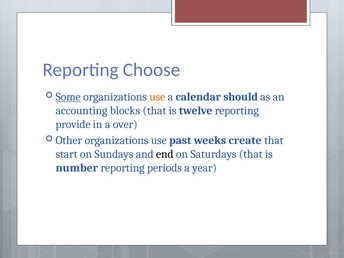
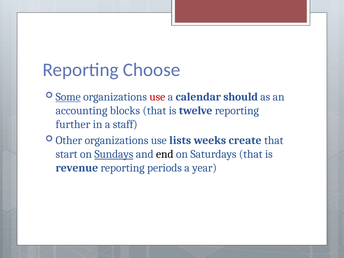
use colour: orange -> red (157, 97)
provide: provide -> further (73, 124)
over: over -> staff (125, 124)
past: past -> lists (180, 140)
Sundays underline: none -> present (114, 154)
number: number -> revenue (77, 168)
